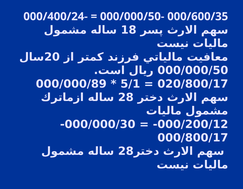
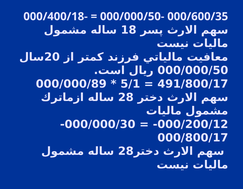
000/400/24-: 000/400/24- -> 000/400/18- (56, 17)
020/800/17: 020/800/17 -> 491/800/17 (193, 84)
